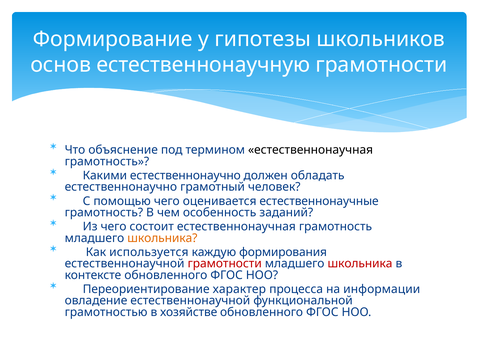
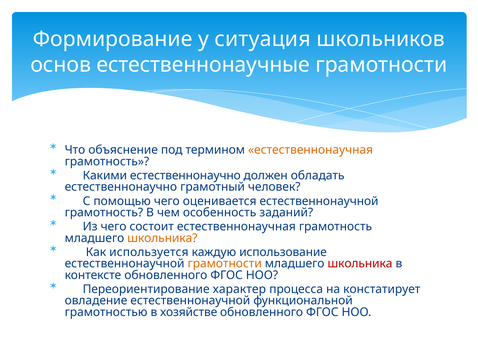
гипотезы: гипотезы -> ситуация (263, 39)
естественнонаучную: естественнонаучную -> естественнонаучные (203, 65)
естественнонаучная colour: black -> orange (311, 150)
оценивается естественнонаучные: естественнонаучные -> естественнонаучной (319, 201)
формирования: формирования -> использование (283, 252)
грамотности colour: red -> orange (225, 263)
информации: информации -> констатирует (382, 289)
